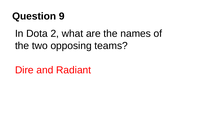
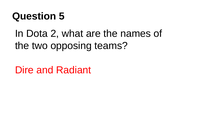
9: 9 -> 5 (62, 16)
